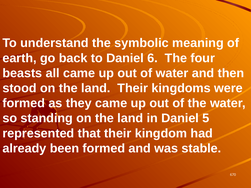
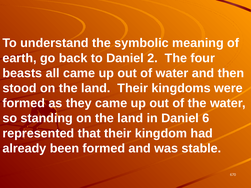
6: 6 -> 2 (153, 58)
5: 5 -> 6 (206, 118)
